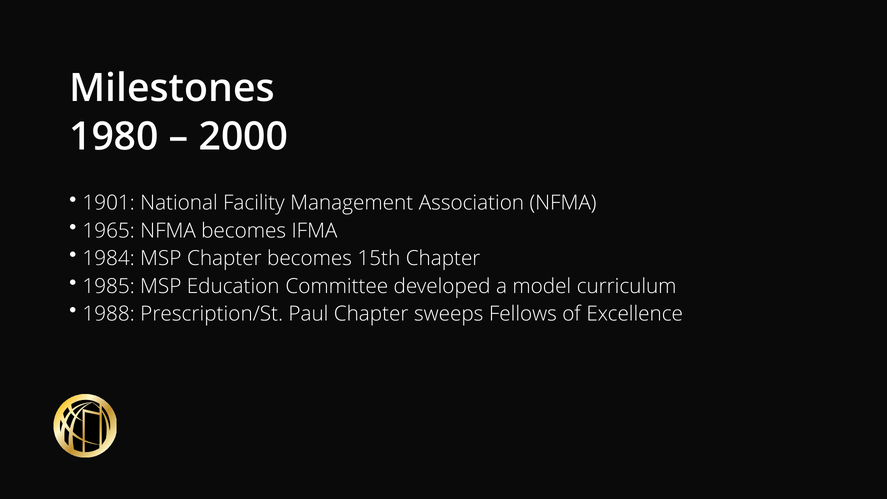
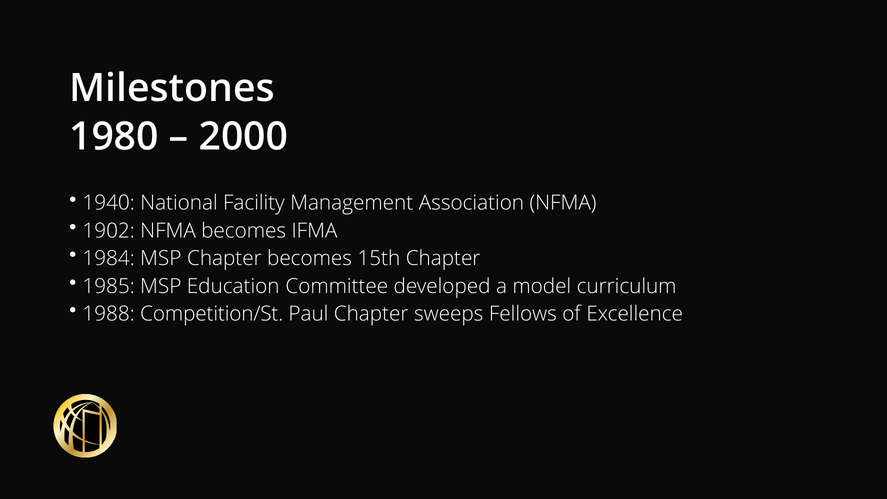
1901: 1901 -> 1940 (109, 203)
1965: 1965 -> 1902 (109, 231)
Prescription/St: Prescription/St -> Competition/St (212, 314)
